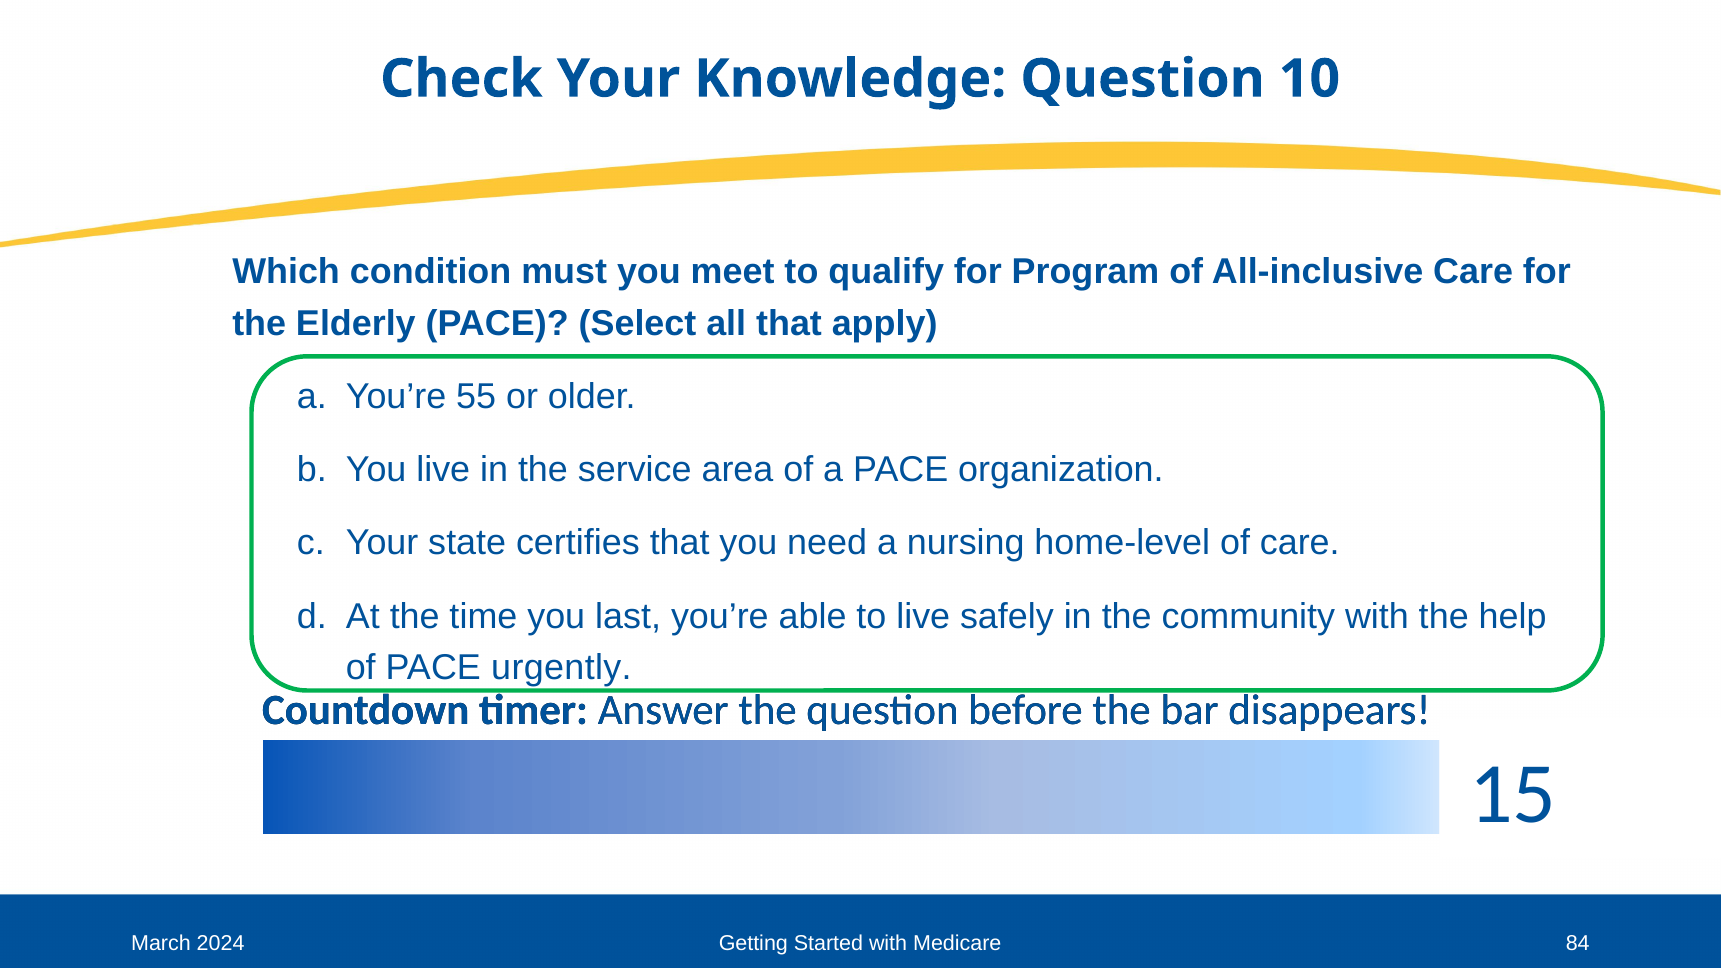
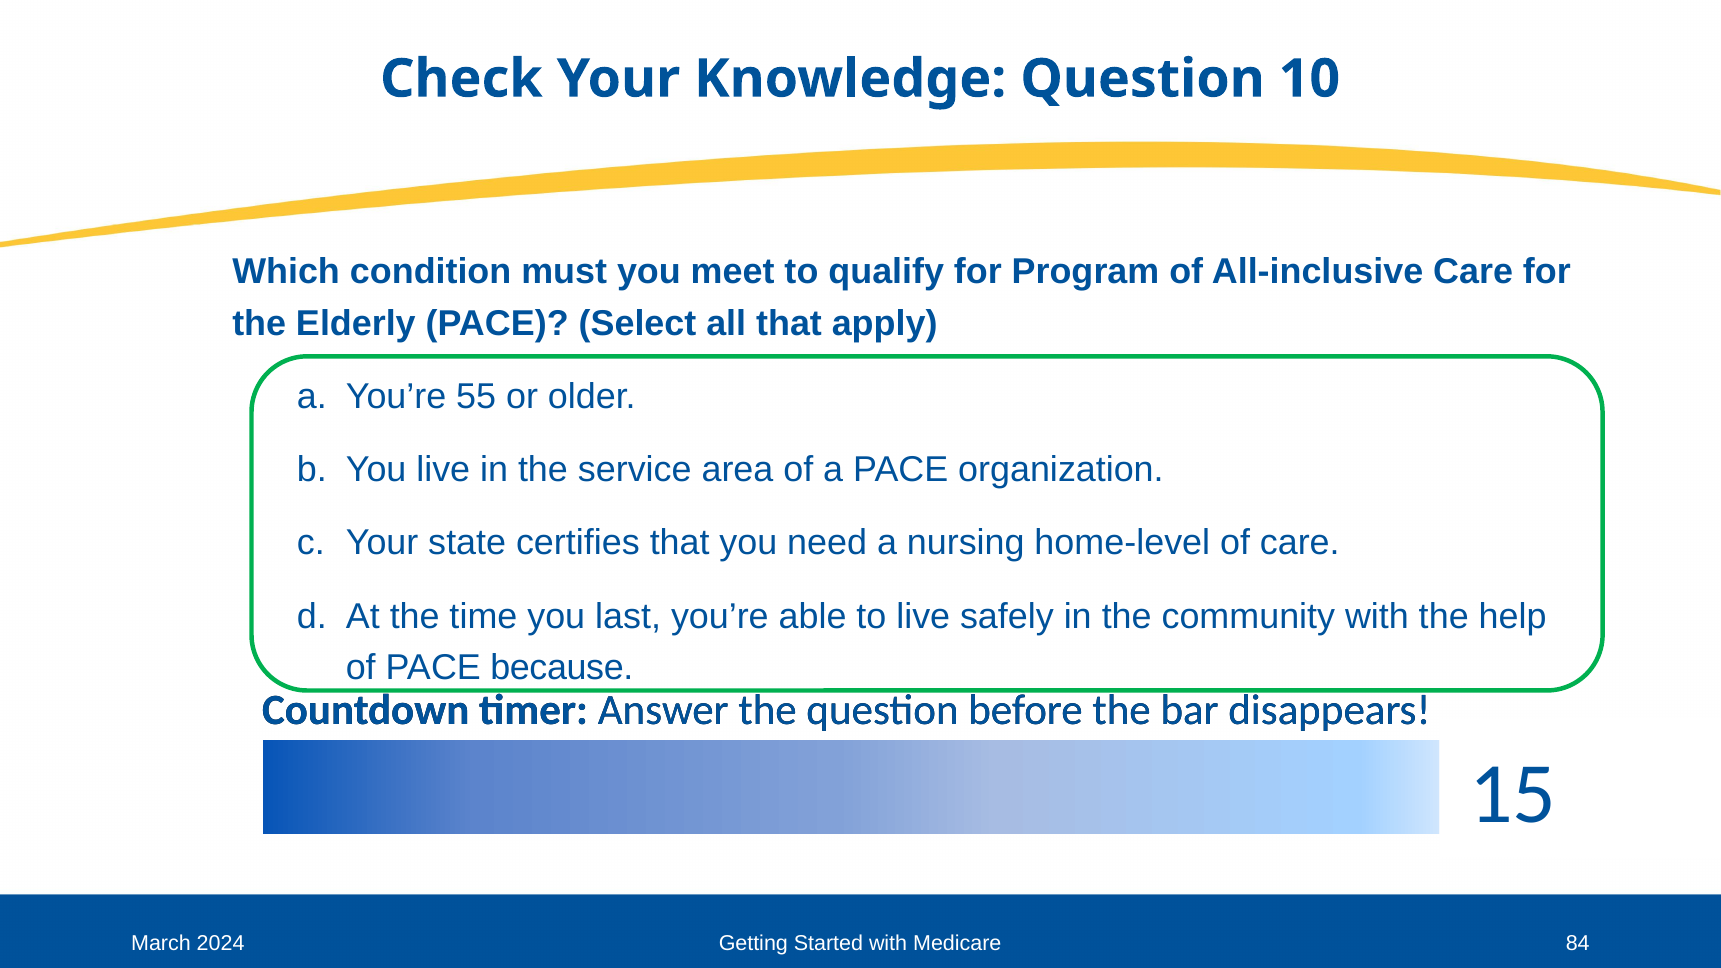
urgently: urgently -> because (562, 668)
